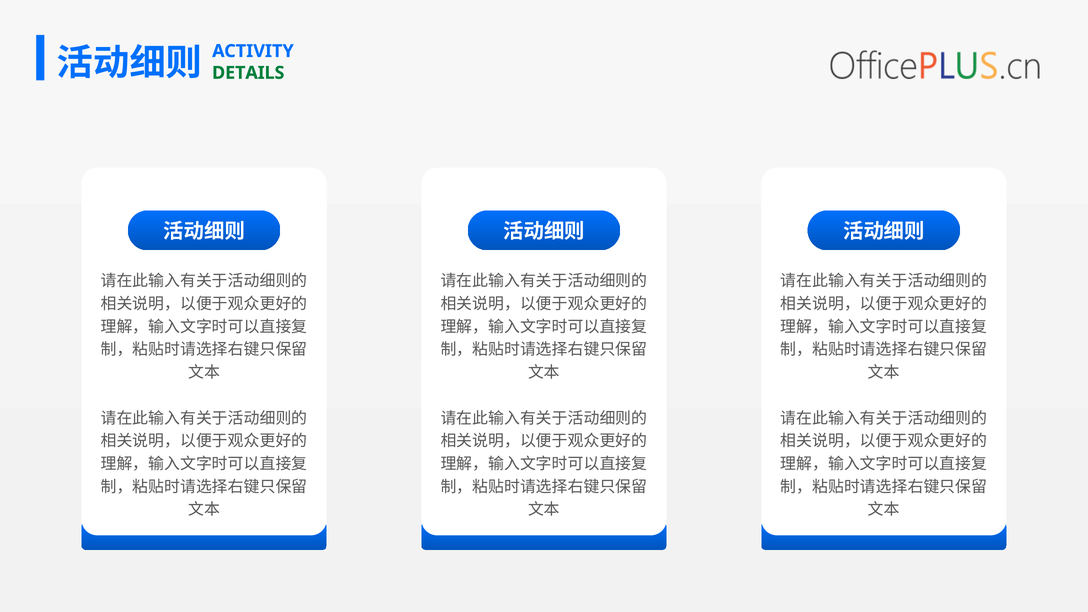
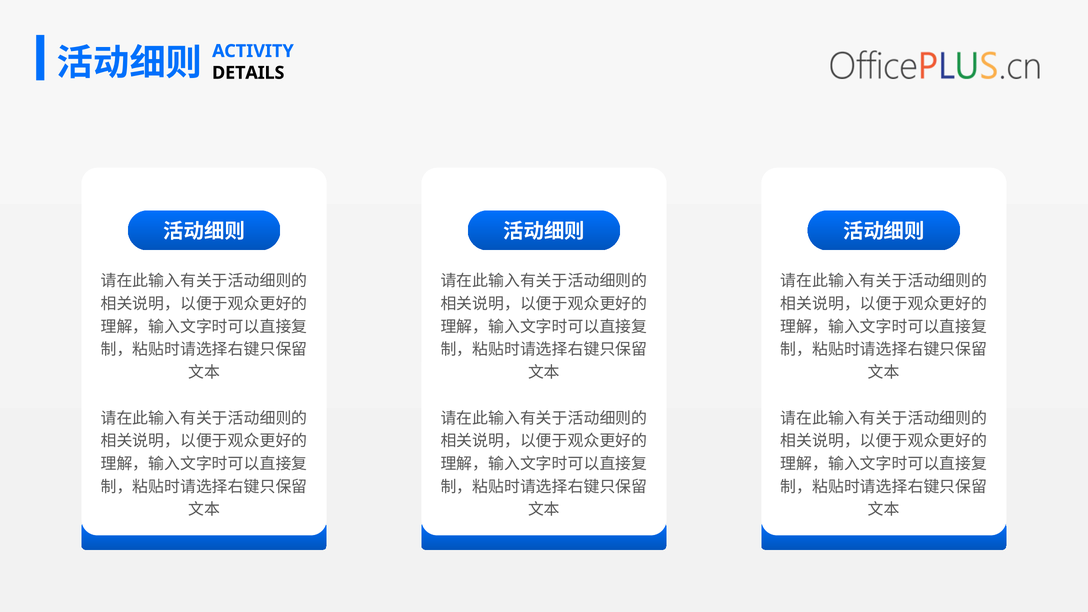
DETAILS colour: green -> black (248, 73)
